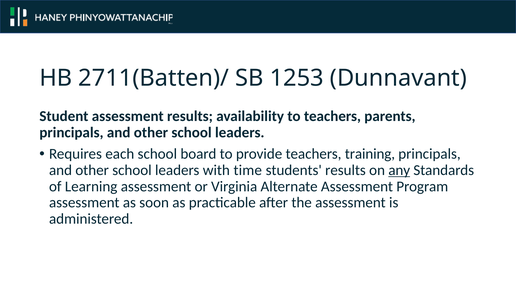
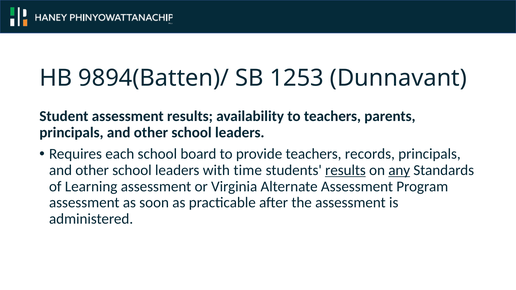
2711(Batten)/: 2711(Batten)/ -> 9894(Batten)/ (154, 78)
training: training -> records (370, 154)
results underline: none -> present (345, 170)
